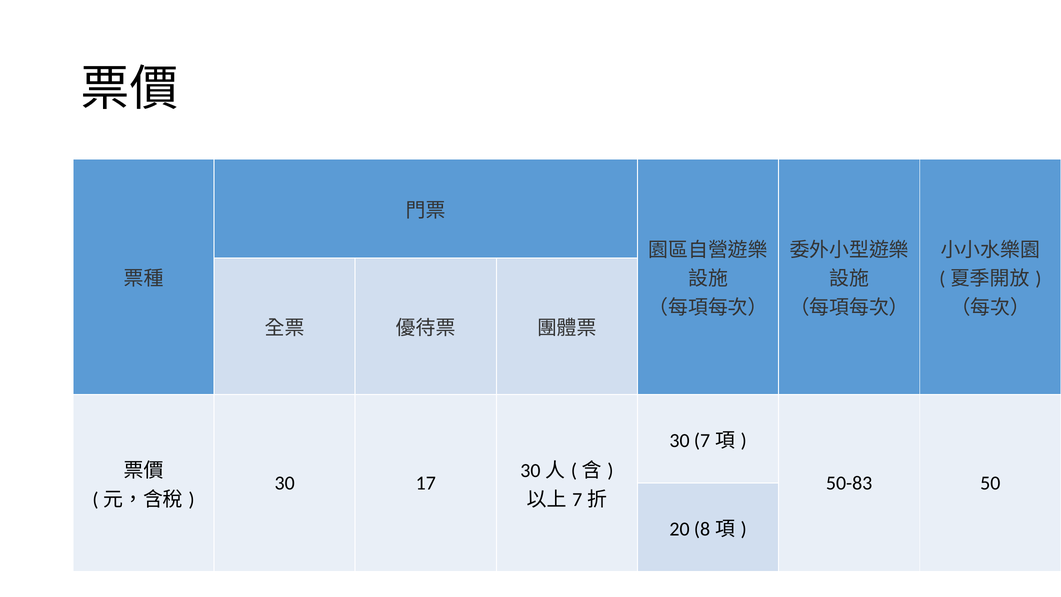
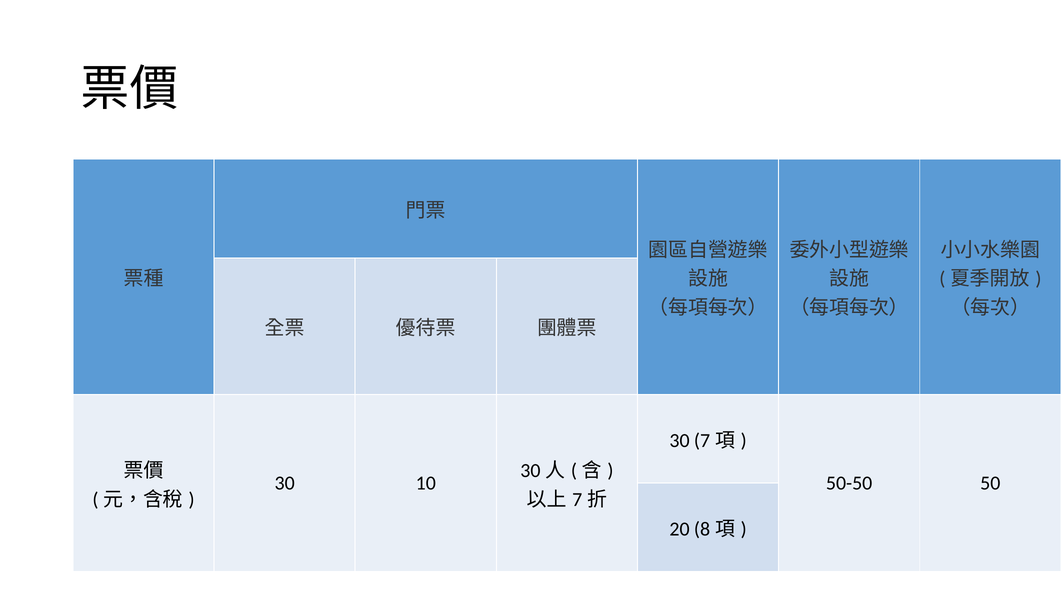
17: 17 -> 10 (426, 483)
50-83: 50-83 -> 50-50 (849, 483)
